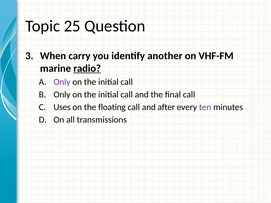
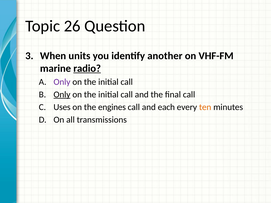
25: 25 -> 26 (72, 26)
carry: carry -> units (79, 56)
Only underline: none -> present (62, 95)
floating: floating -> engines (112, 107)
after: after -> each (166, 107)
ten colour: purple -> orange (205, 107)
